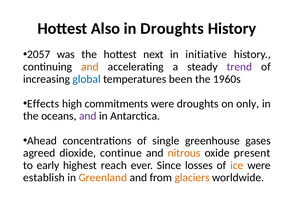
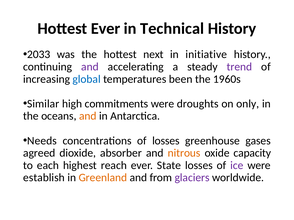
Hottest Also: Also -> Ever (106, 29)
in Droughts: Droughts -> Technical (172, 29)
2057: 2057 -> 2033 (39, 55)
and colour: orange -> purple (90, 67)
Effects: Effects -> Similar (43, 104)
and colour: purple -> orange (88, 116)
Ahead: Ahead -> Needs (42, 141)
of single: single -> losses (166, 141)
continue: continue -> absorber (121, 153)
present: present -> capacity (252, 153)
early: early -> each (48, 166)
Since: Since -> State (169, 166)
ice colour: orange -> purple (237, 166)
glaciers colour: orange -> purple (192, 178)
